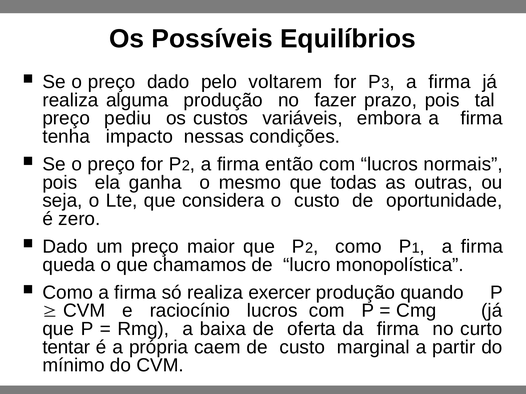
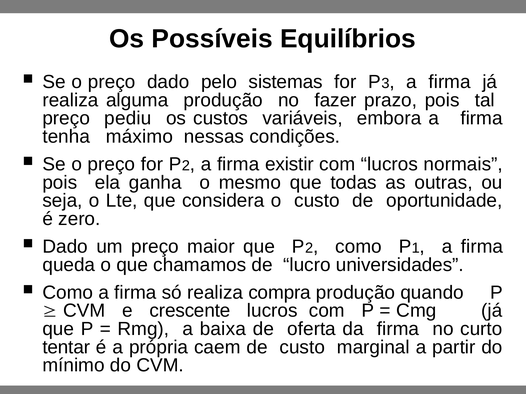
voltarem: voltarem -> sistemas (286, 82)
impacto: impacto -> máximo (139, 137)
então: então -> existir (289, 164)
monopolística: monopolística -> universidades (400, 265)
exercer: exercer -> compra (280, 293)
raciocínio: raciocínio -> crescente (190, 311)
